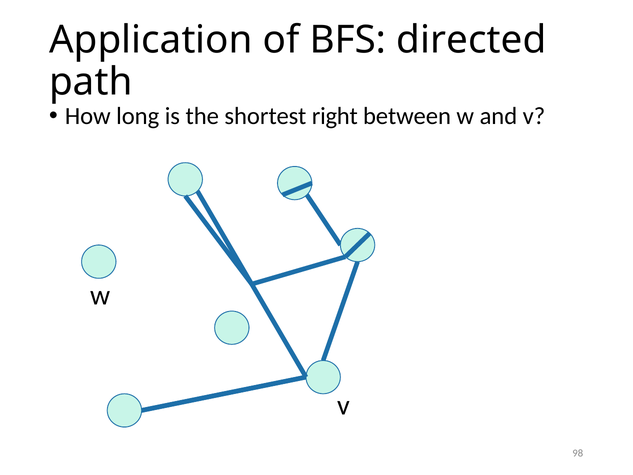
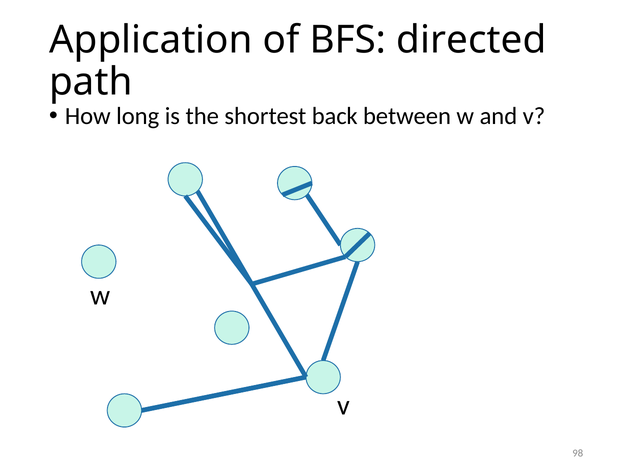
right: right -> back (335, 116)
